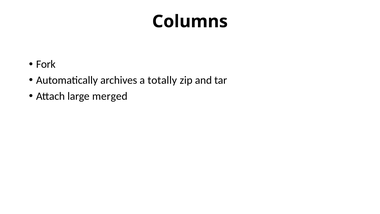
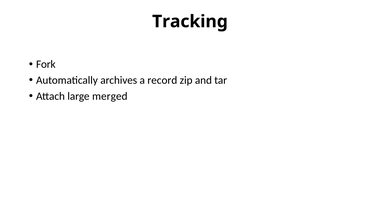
Columns: Columns -> Tracking (190, 21)
totally: totally -> record (162, 80)
